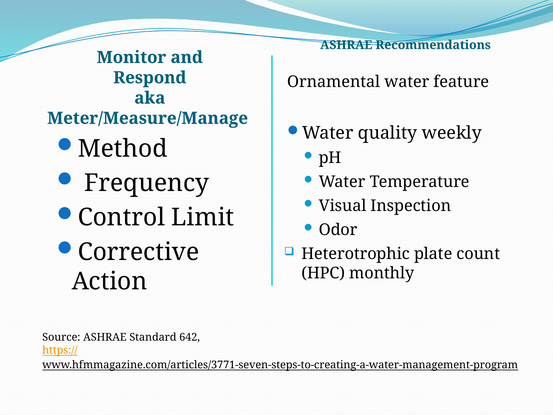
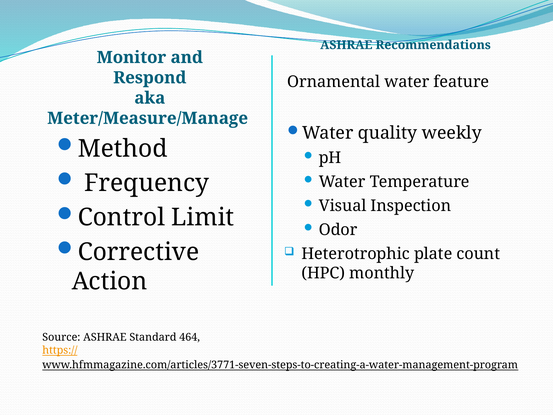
642: 642 -> 464 (190, 337)
